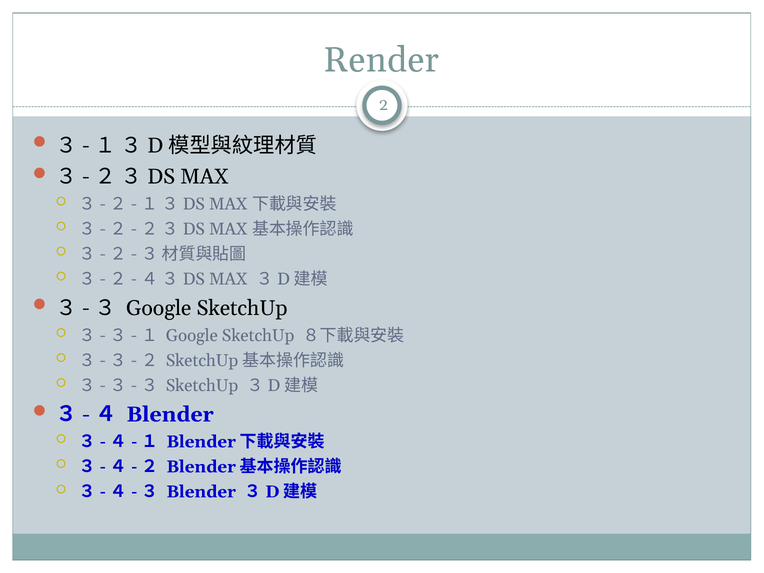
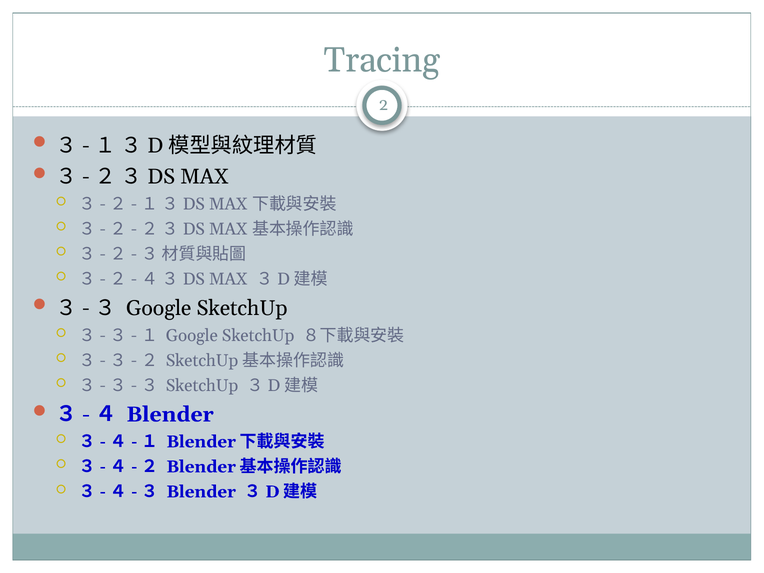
Render: Render -> Tracing (382, 60)
